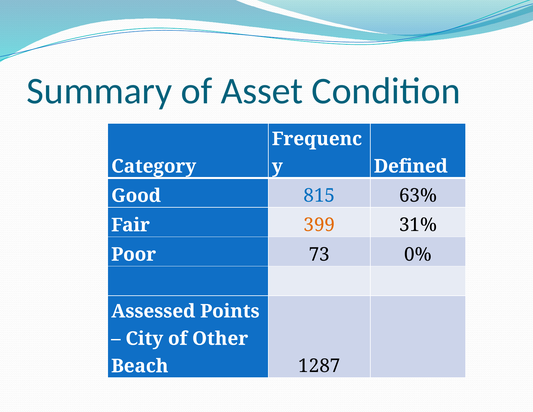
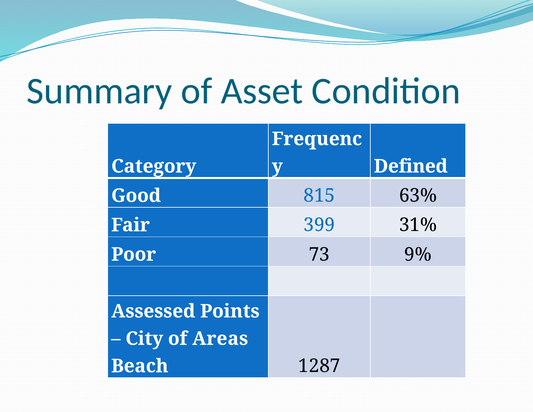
399 colour: orange -> blue (319, 225)
0%: 0% -> 9% (418, 254)
Other: Other -> Areas (220, 339)
